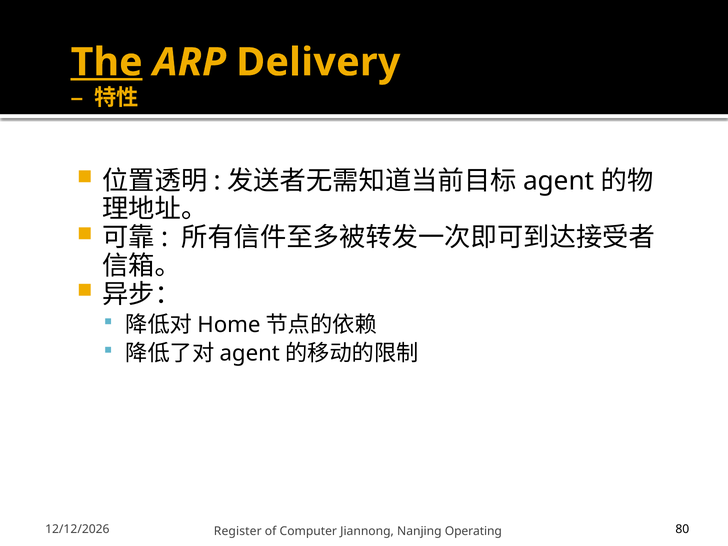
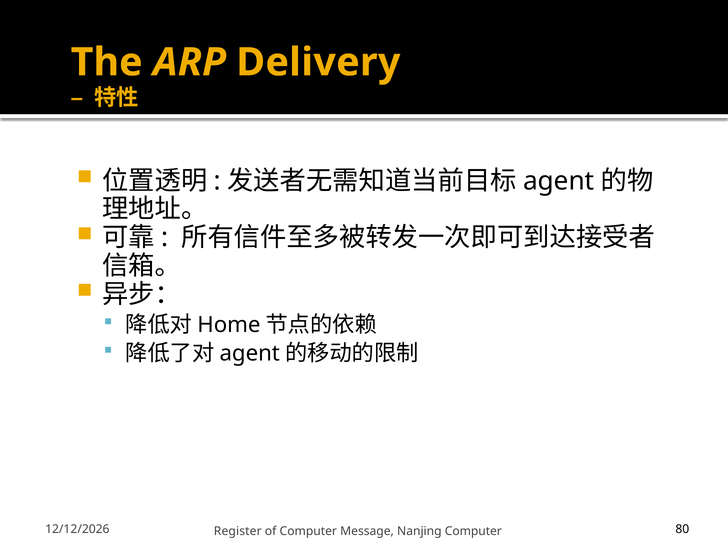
The underline: present -> none (107, 62)
Jiannong: Jiannong -> Message (367, 531)
Nanjing Operating: Operating -> Computer (473, 531)
